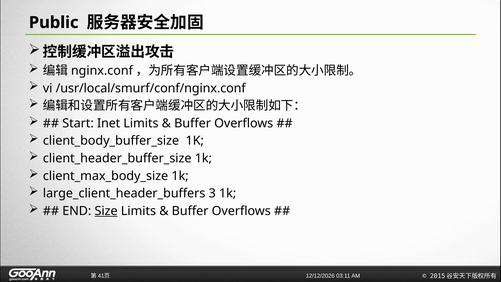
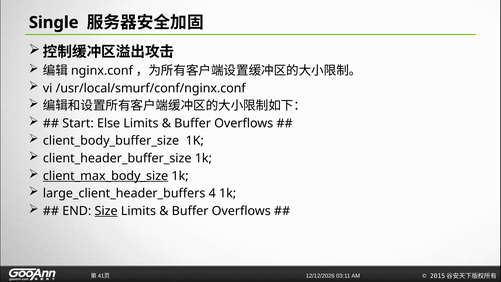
Public: Public -> Single (54, 23)
Inet: Inet -> Else (109, 123)
client_max_body_size underline: none -> present (106, 176)
3: 3 -> 4 (212, 193)
